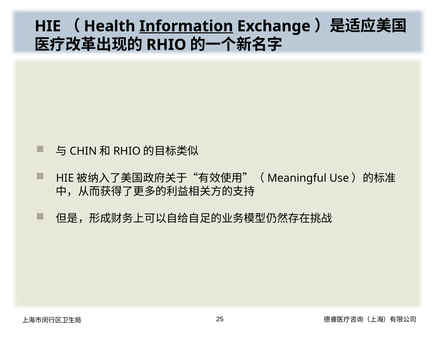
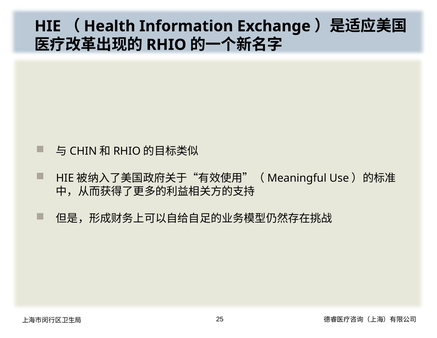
Information underline: present -> none (186, 26)
